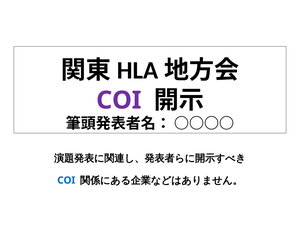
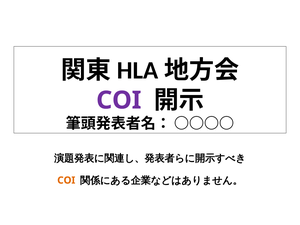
COI colour: blue -> orange (66, 180)
